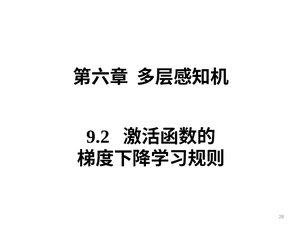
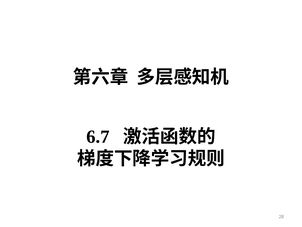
9.2: 9.2 -> 6.7 (98, 136)
